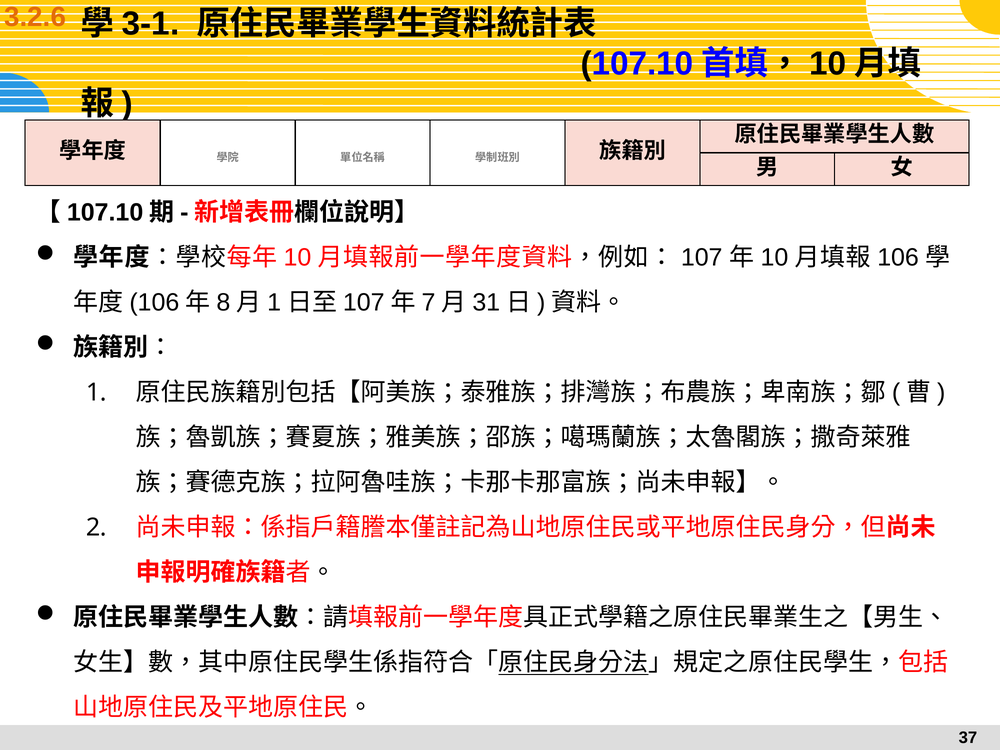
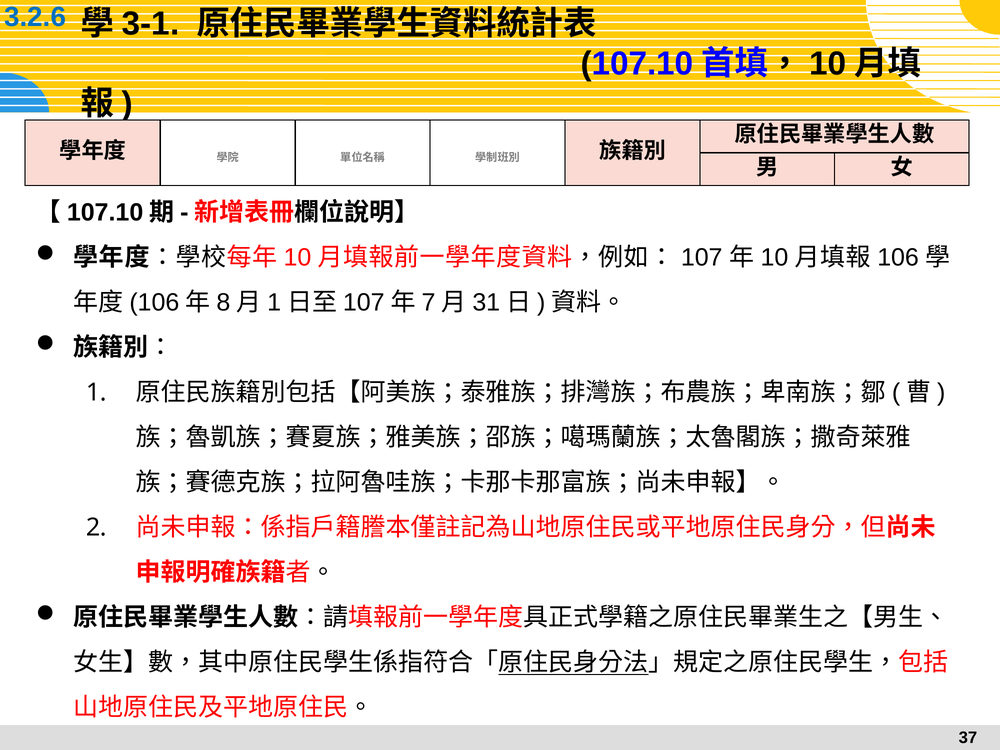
3.2.6 colour: orange -> blue (35, 17)
